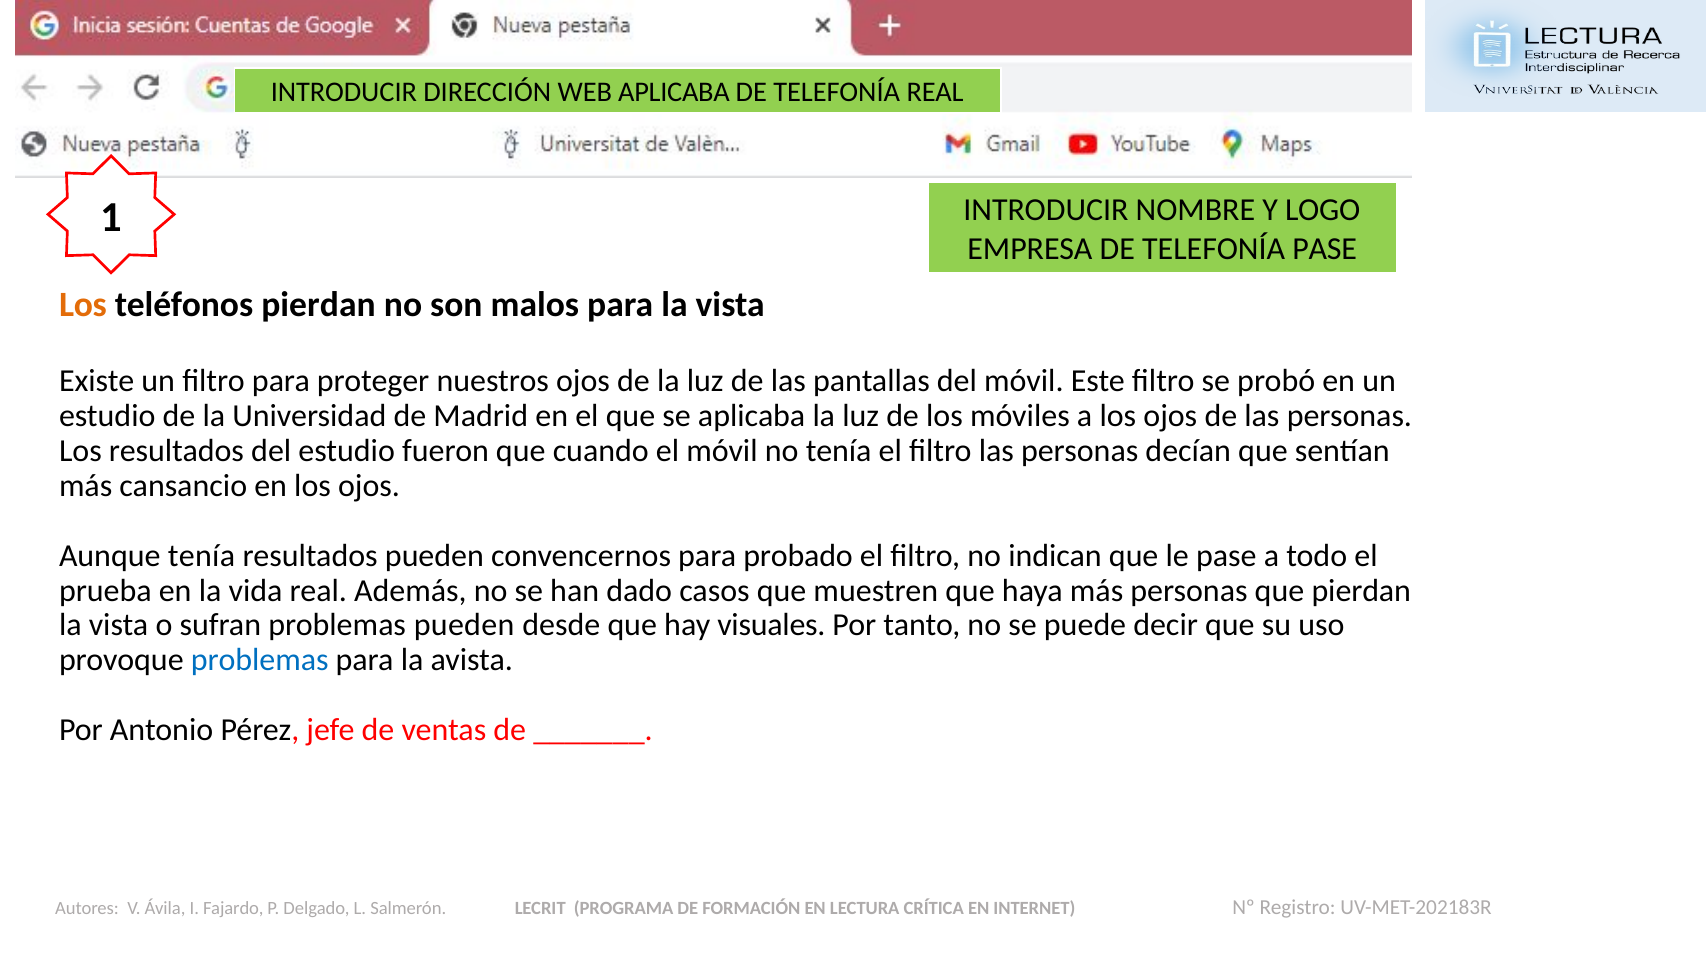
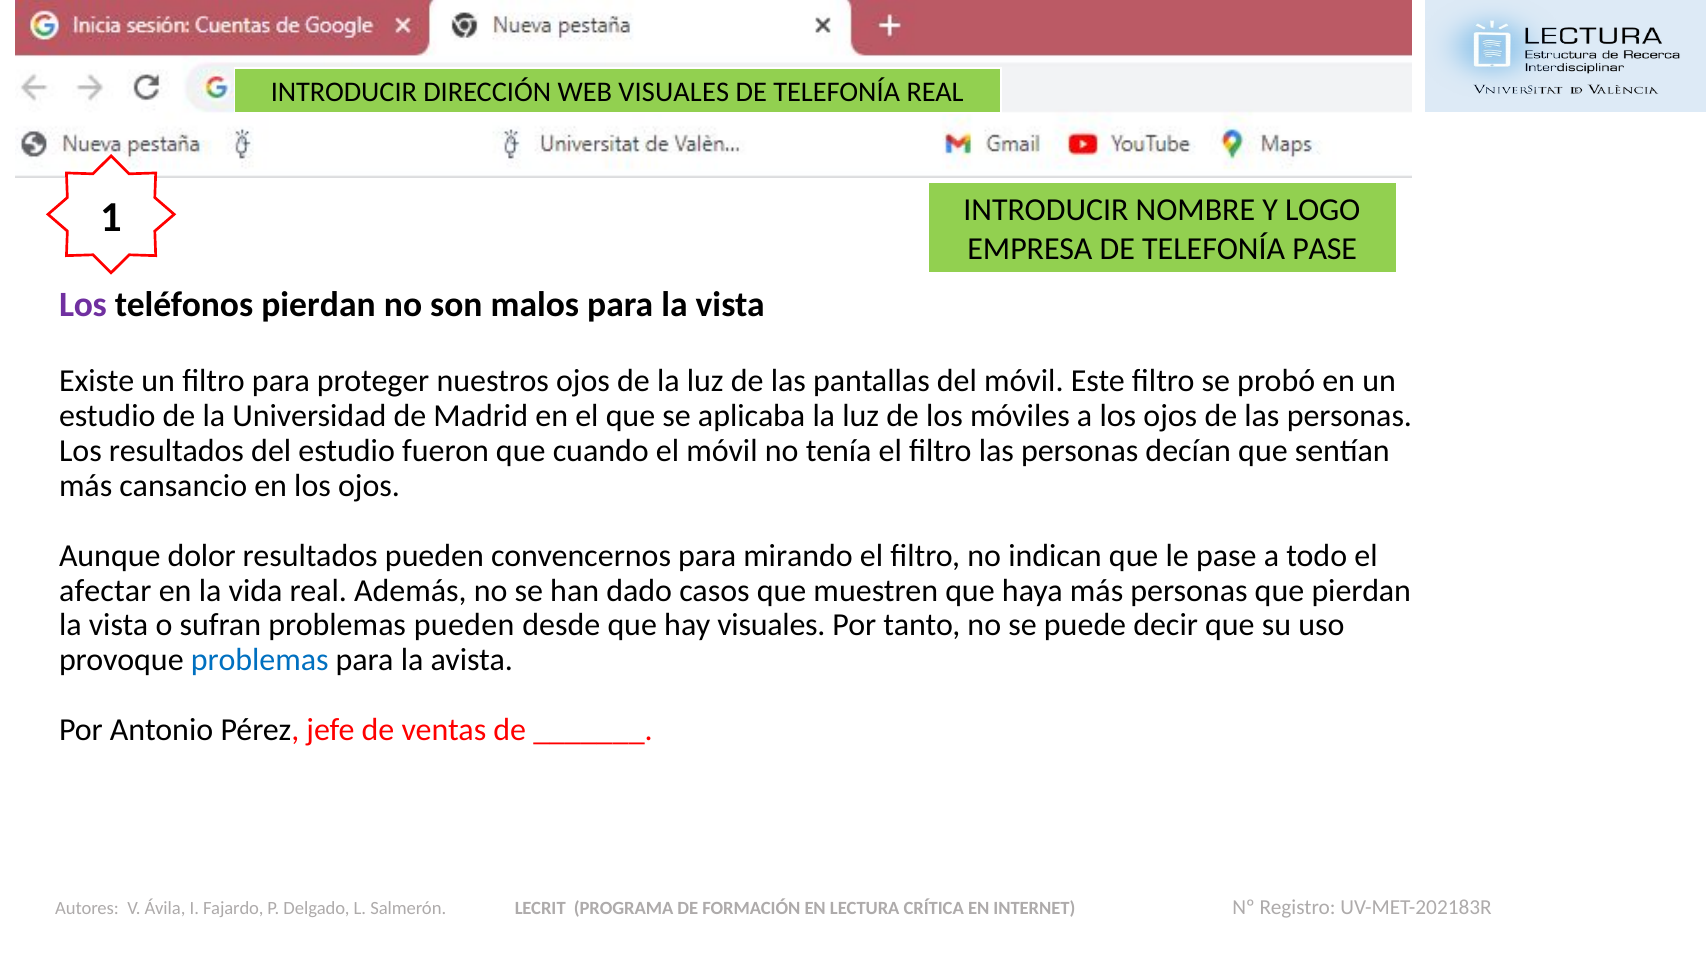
WEB APLICABA: APLICABA -> VISUALES (674, 93)
Los colour: orange -> purple (83, 305)
Aunque tenía: tenía -> dolor (202, 556)
probado: probado -> mirando (798, 556)
prueba: prueba -> afectar (105, 590)
